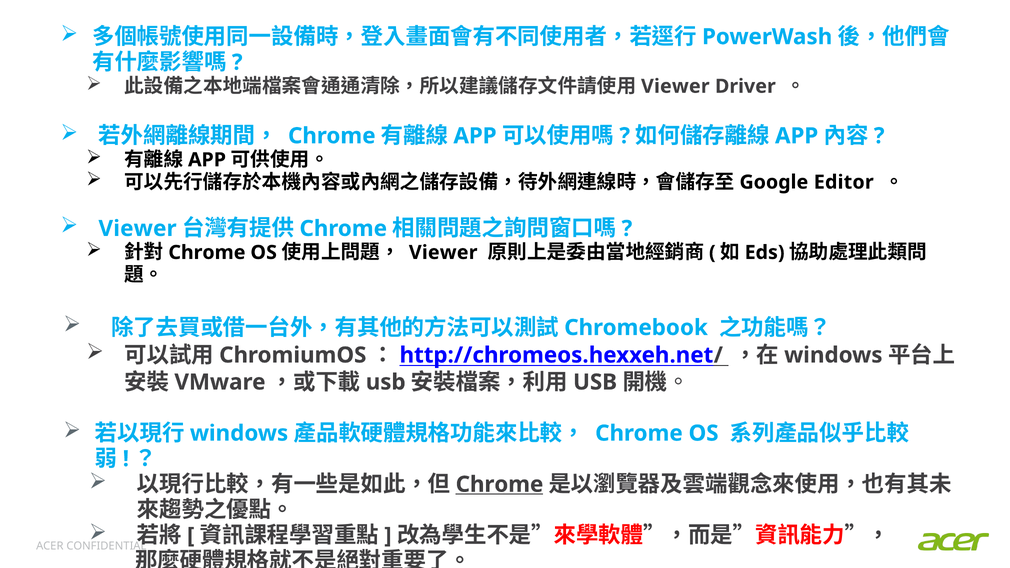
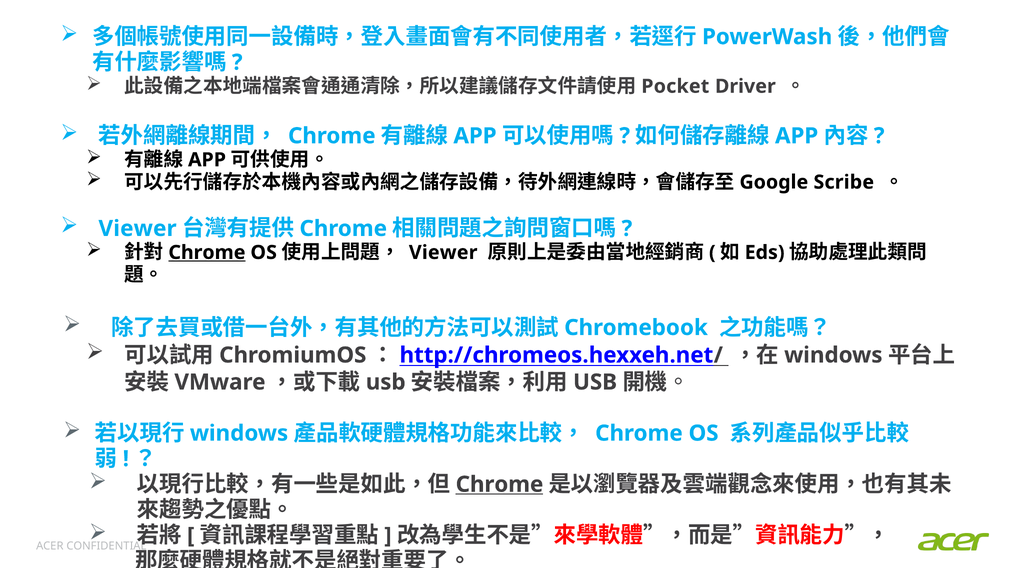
Viewer: Viewer -> Pocket (675, 86)
Editor: Editor -> Scribe (844, 182)
Chrome underline: none -> present (207, 253)
